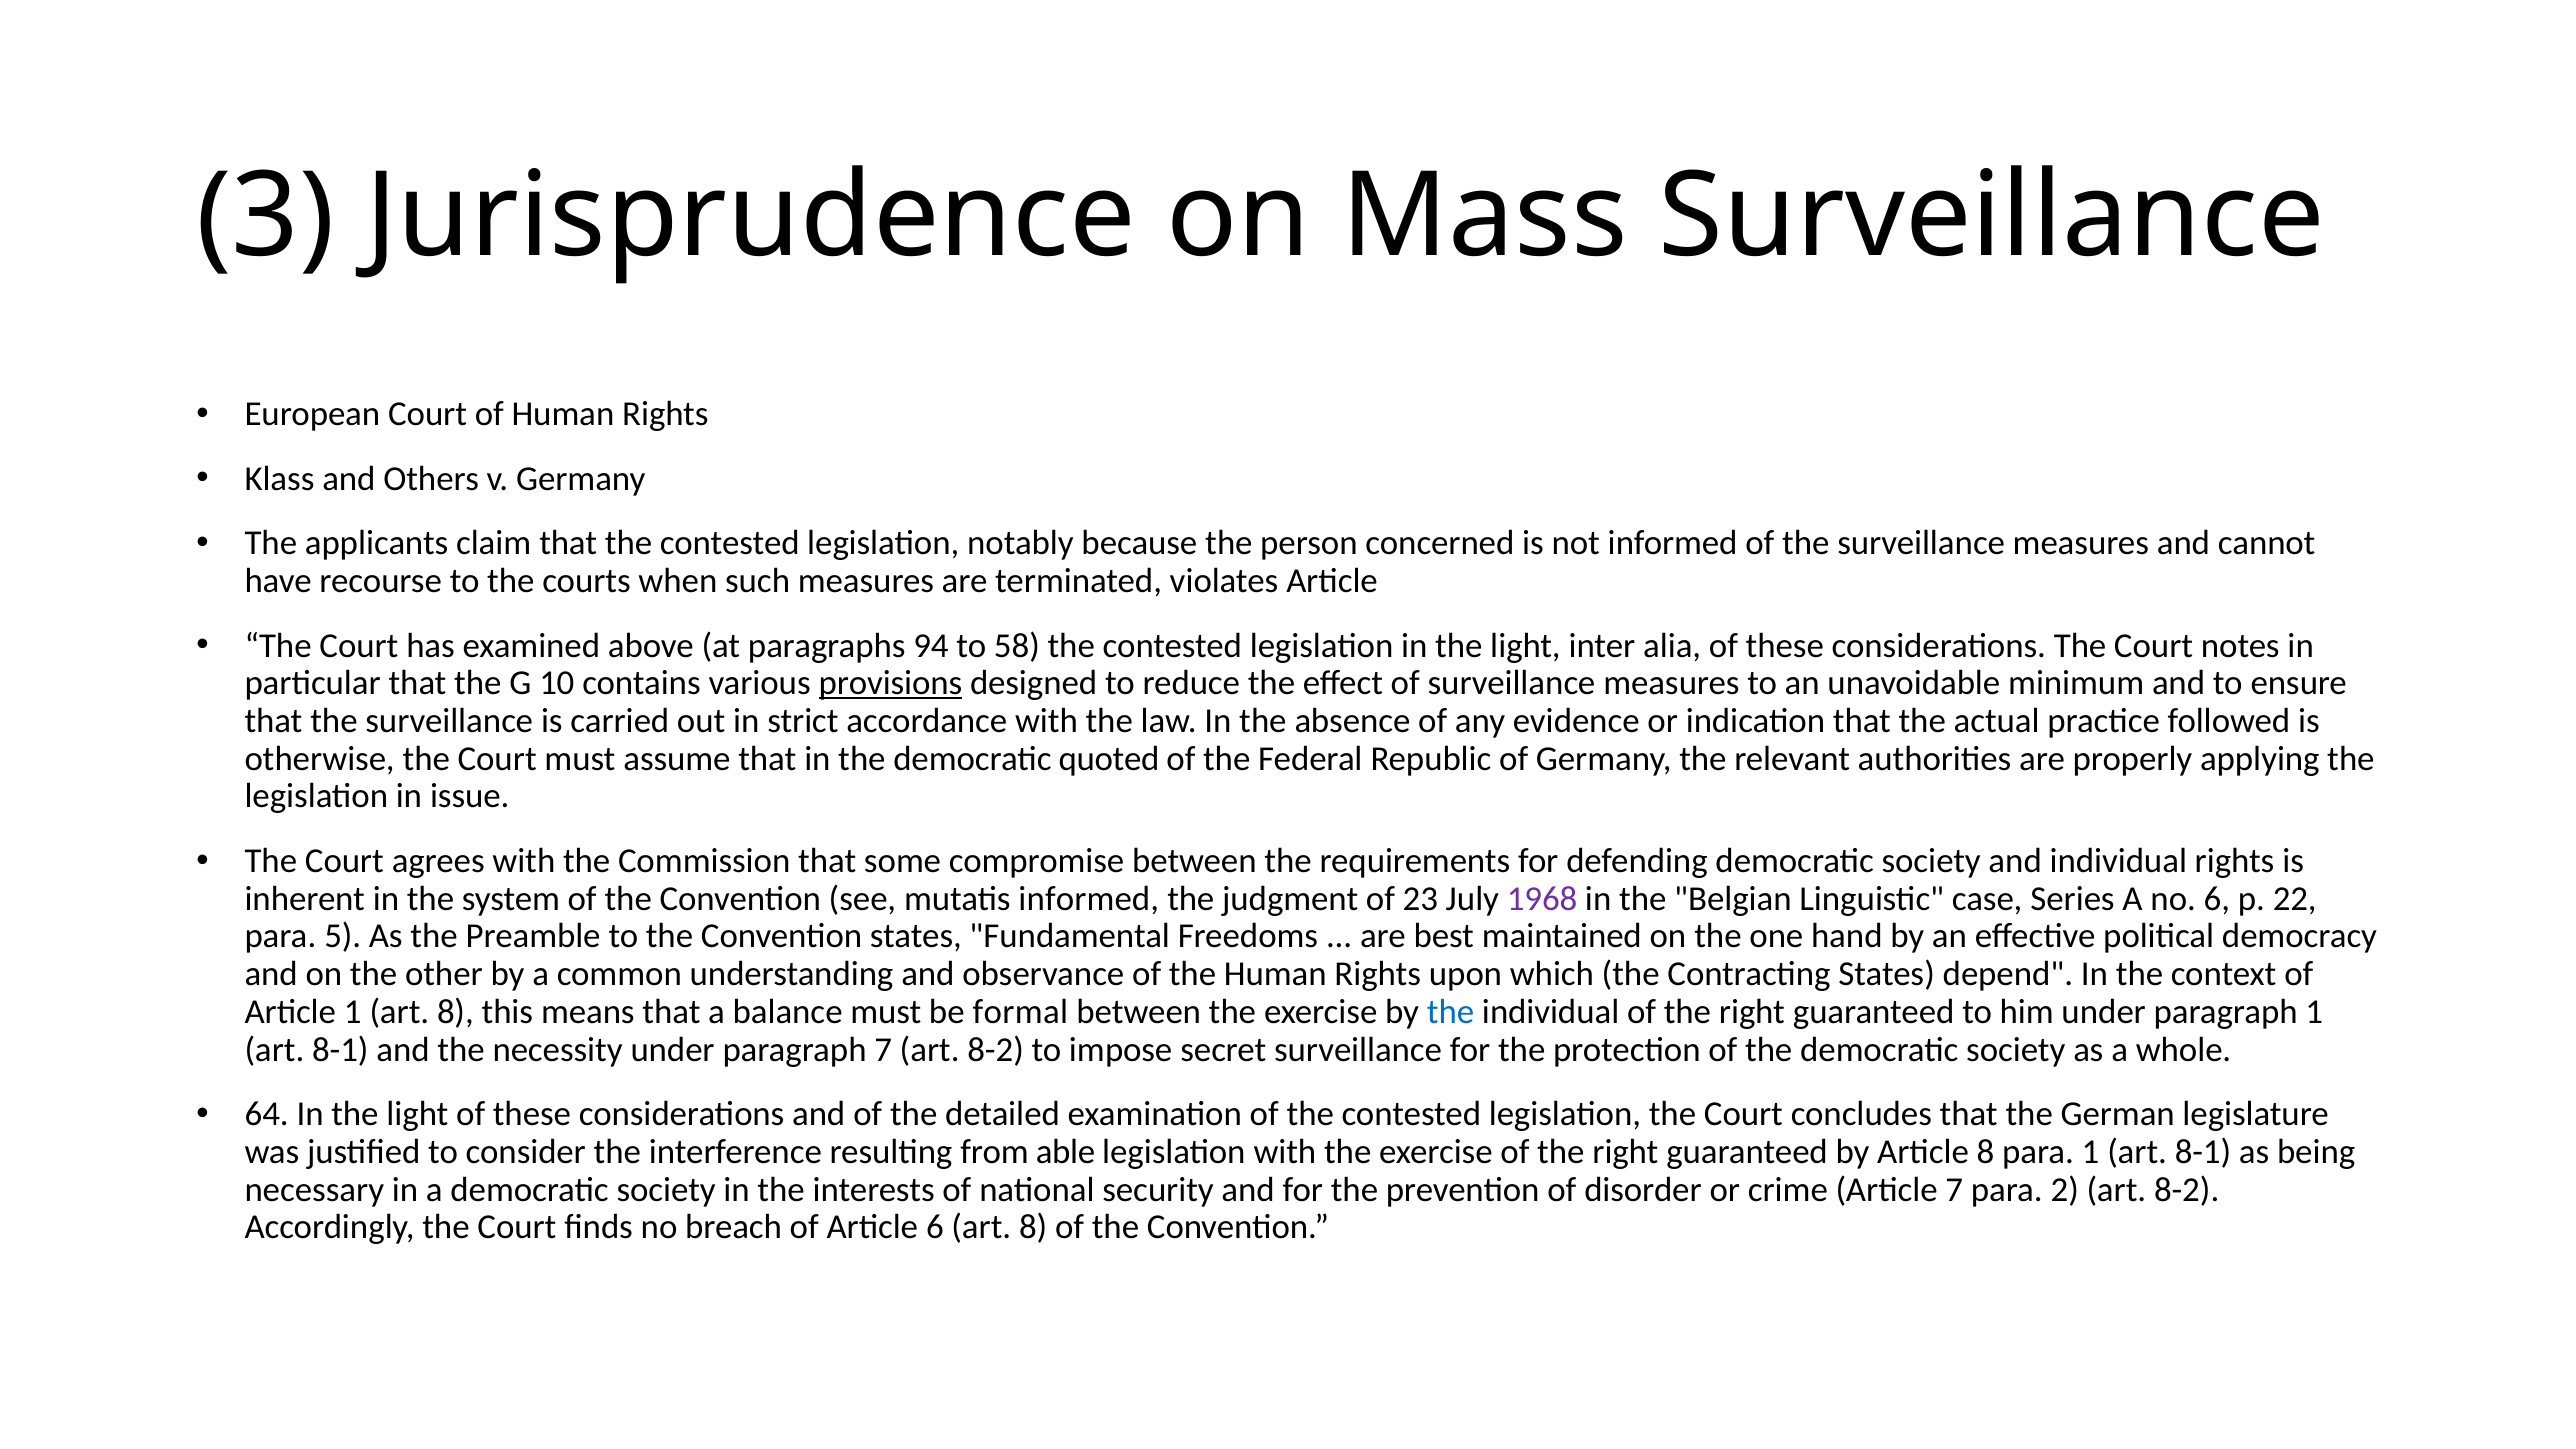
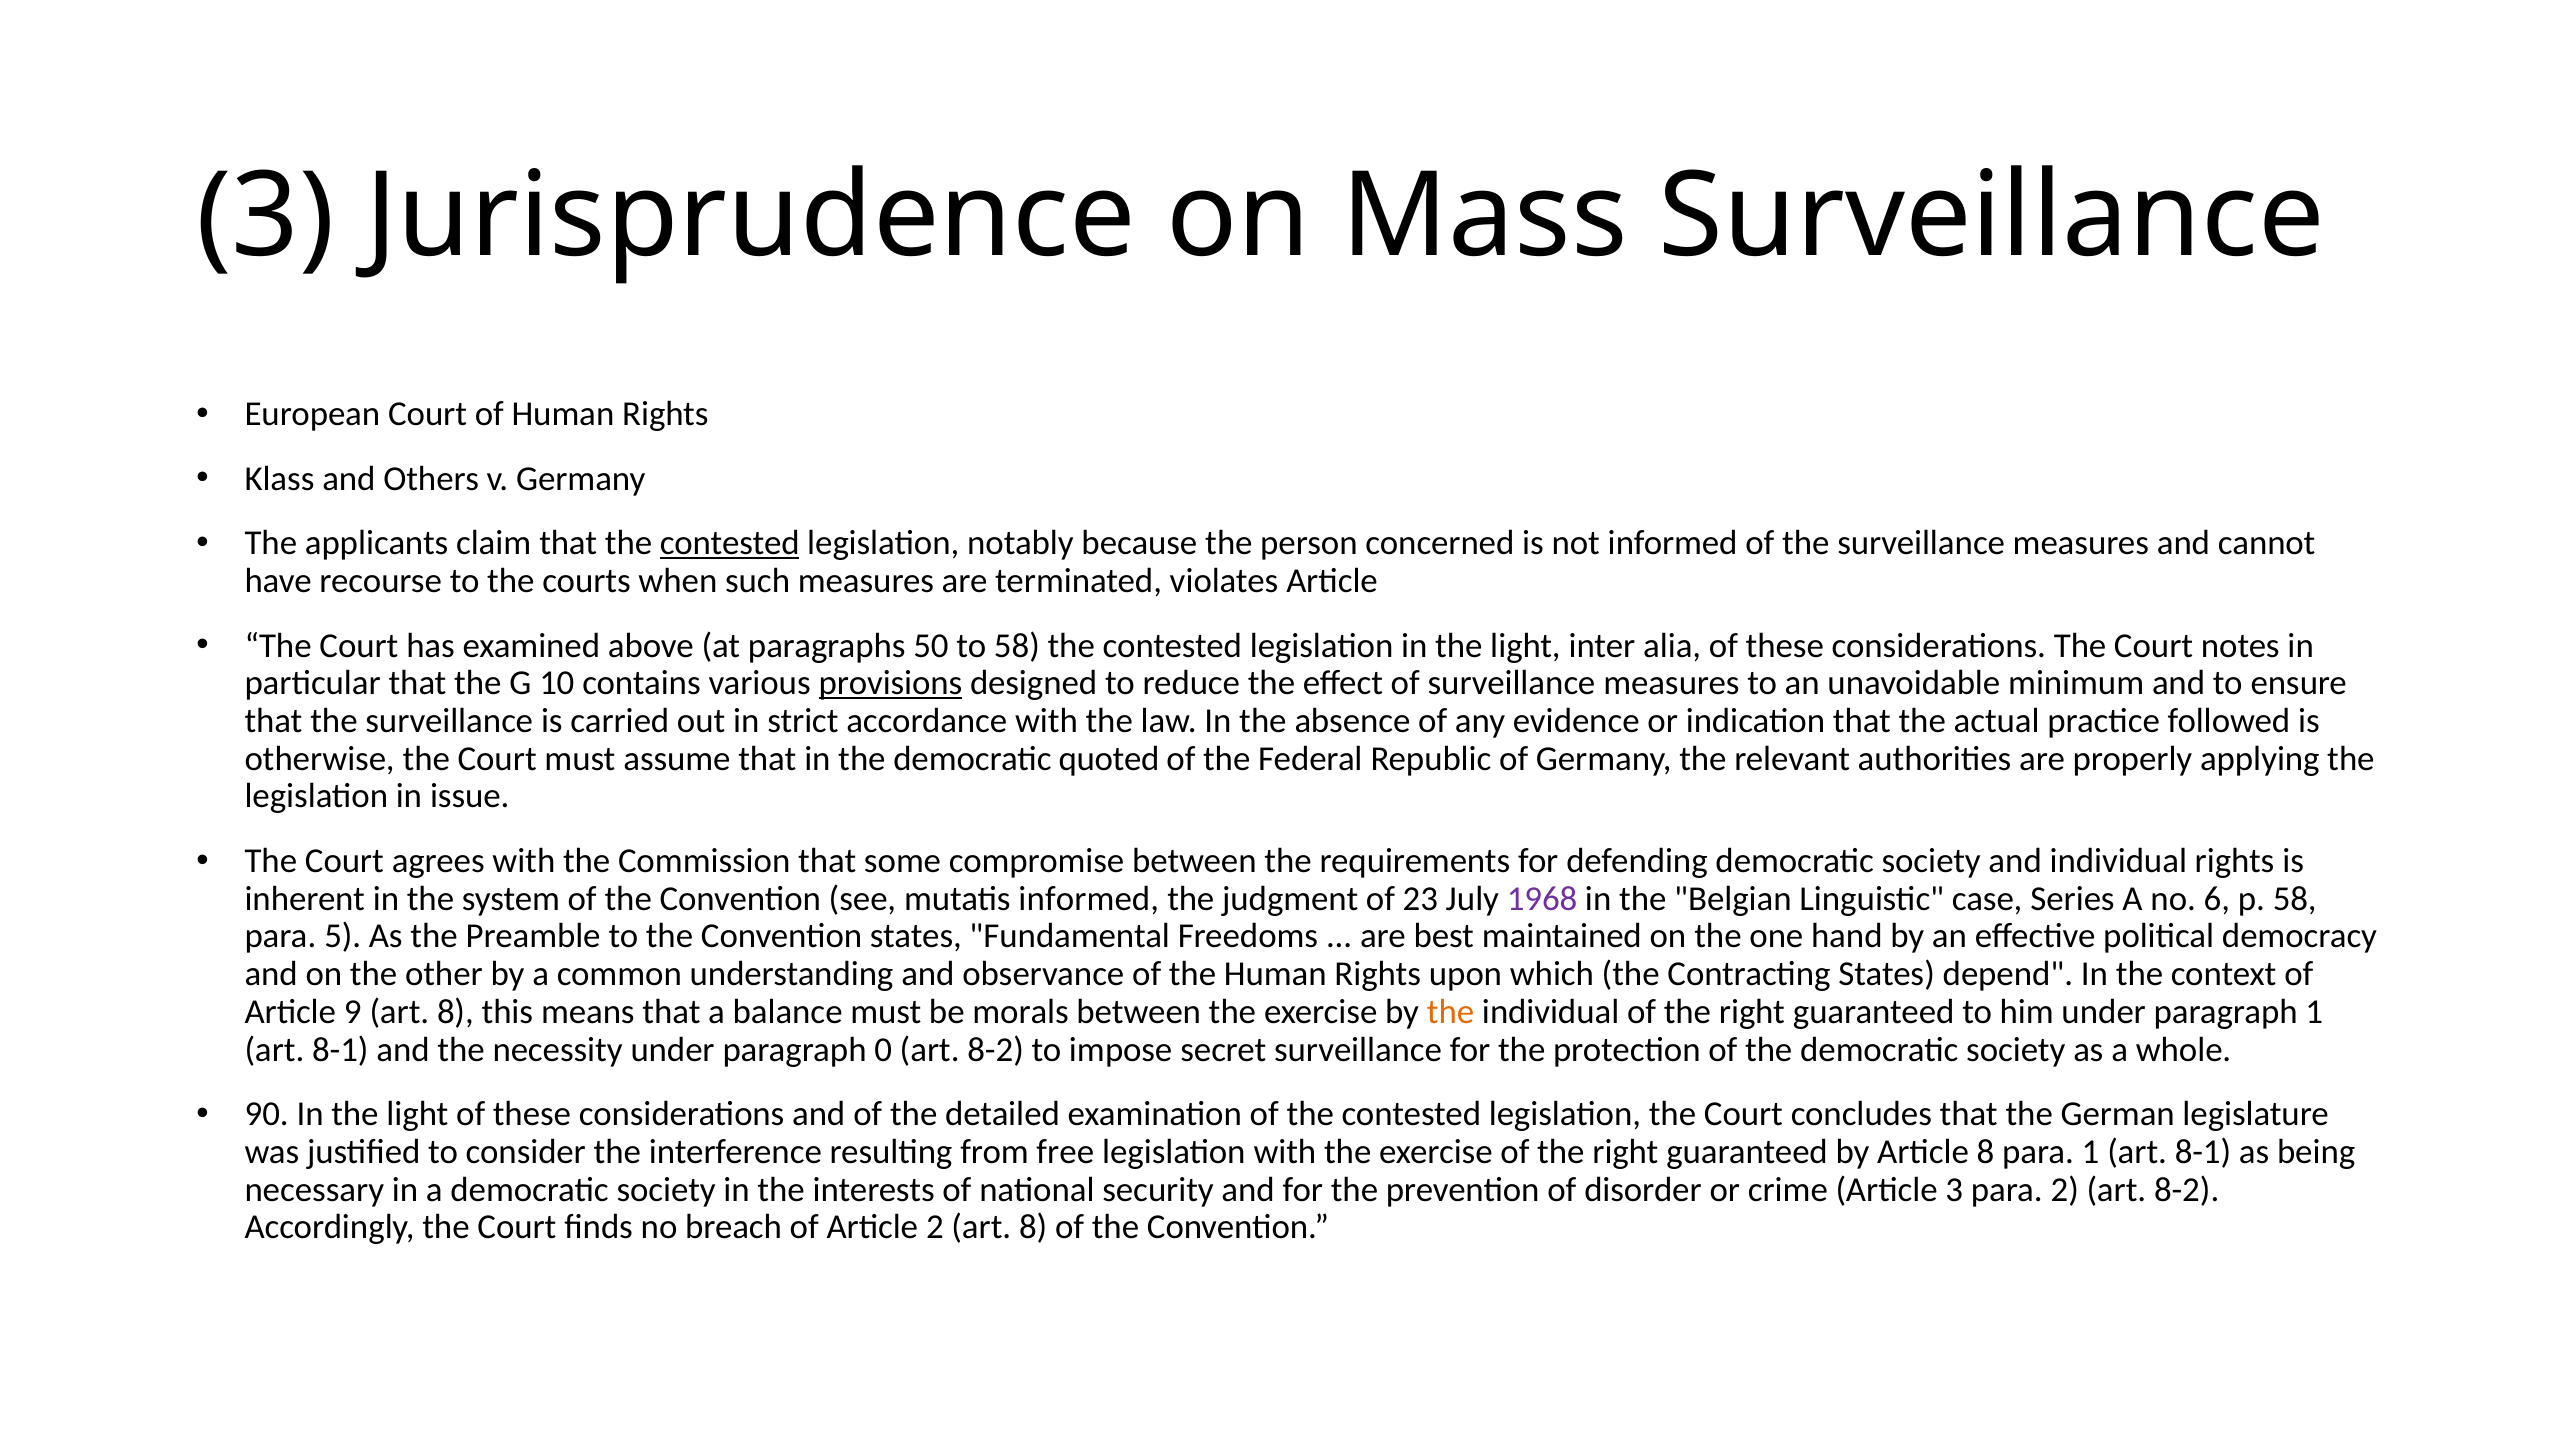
contested underline: none -> present (730, 543)
94: 94 -> 50 (931, 646)
p 22: 22 -> 58 (2295, 899)
Article 1: 1 -> 9 (353, 1012)
formal: formal -> morals (1021, 1012)
the colour: blue -> orange (1451, 1012)
paragraph 7: 7 -> 0 (883, 1050)
64: 64 -> 90 (267, 1114)
able: able -> free (1065, 1152)
Article 7: 7 -> 3 (1954, 1190)
Article 6: 6 -> 2 (935, 1227)
